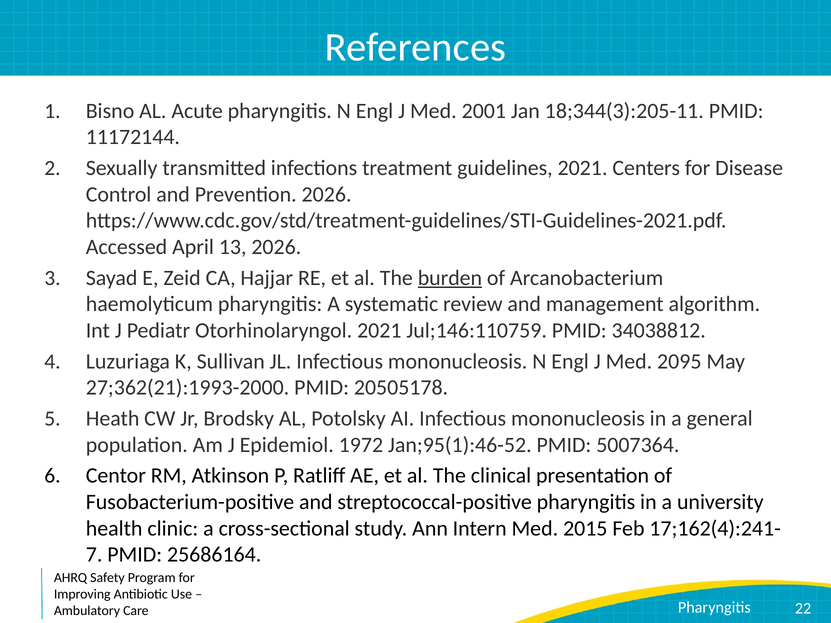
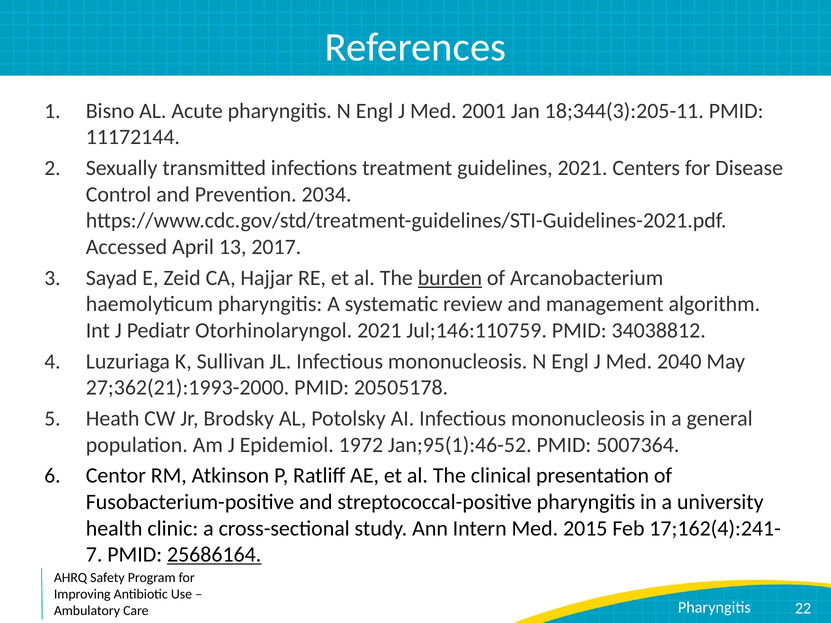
Prevention 2026: 2026 -> 2034 (327, 194)
13 2026: 2026 -> 2017 (276, 247)
2095: 2095 -> 2040 (679, 362)
25686164 underline: none -> present (214, 555)
